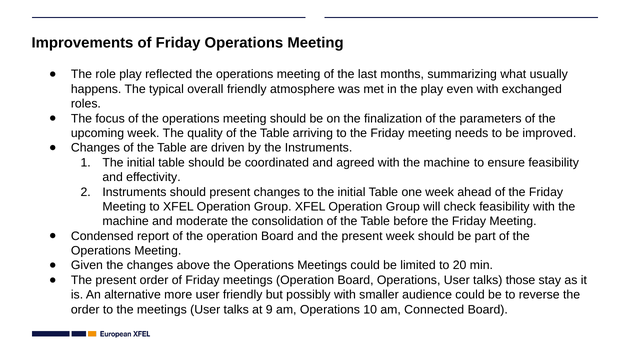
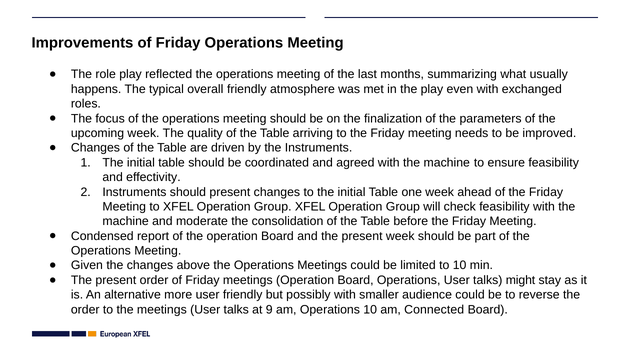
to 20: 20 -> 10 (460, 266)
those: those -> might (521, 280)
